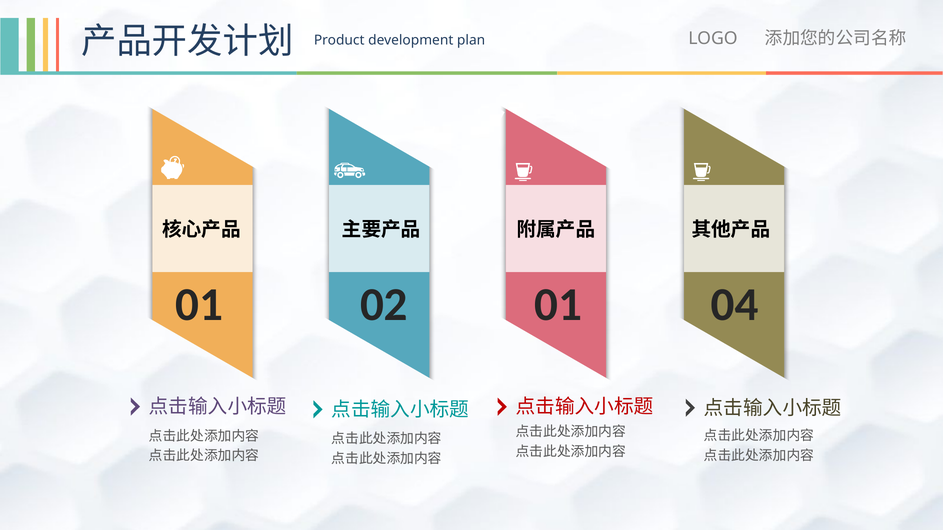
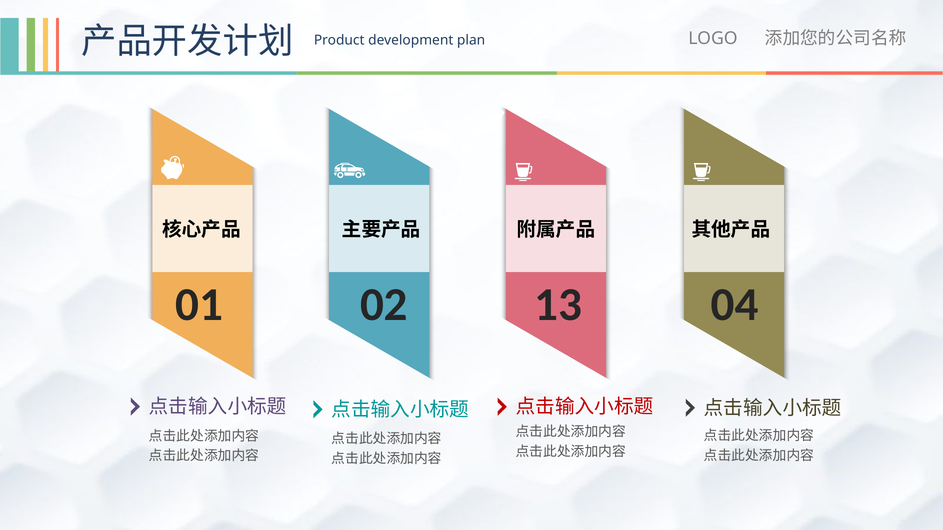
02 01: 01 -> 13 (558, 305)
